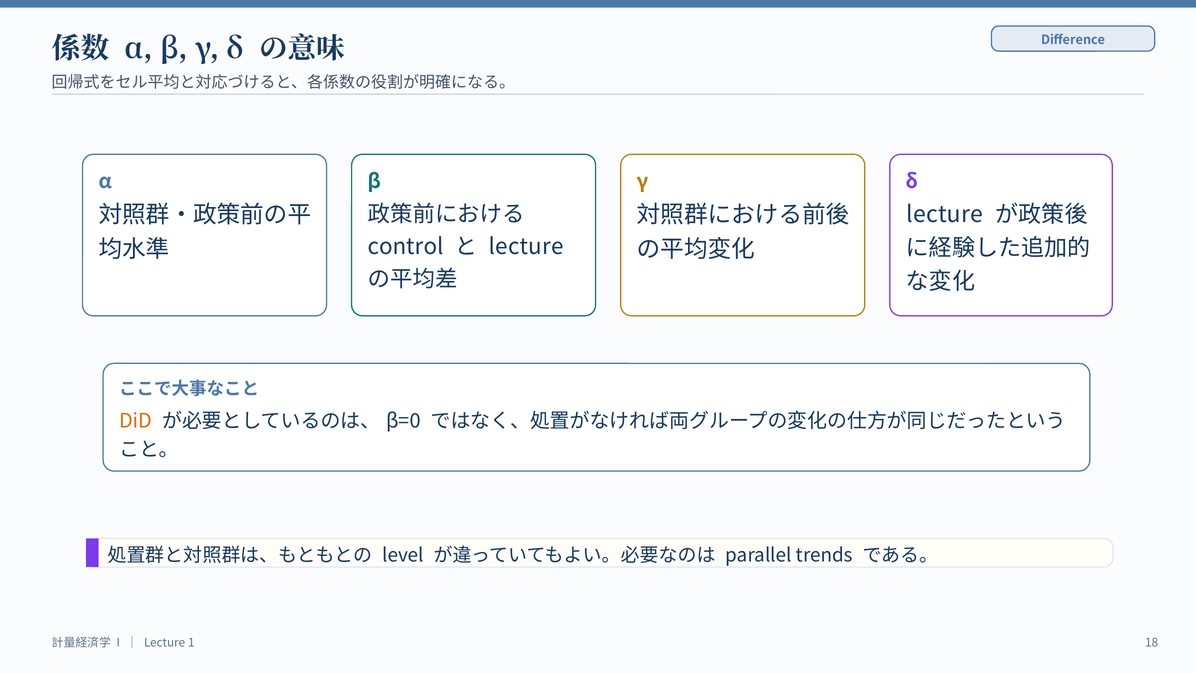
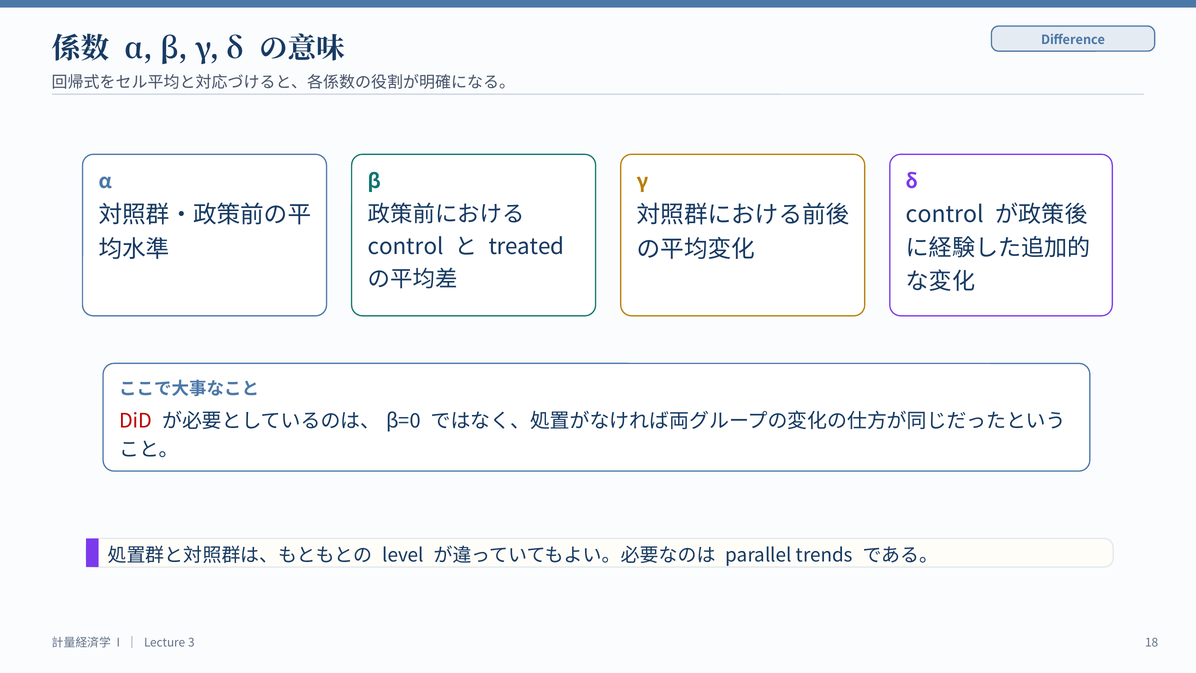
lecture: lecture -> control (945, 215)
lecture: lecture -> treated (526, 247)
DiD colour: orange -> red (136, 421)
1: 1 -> 3 (191, 643)
